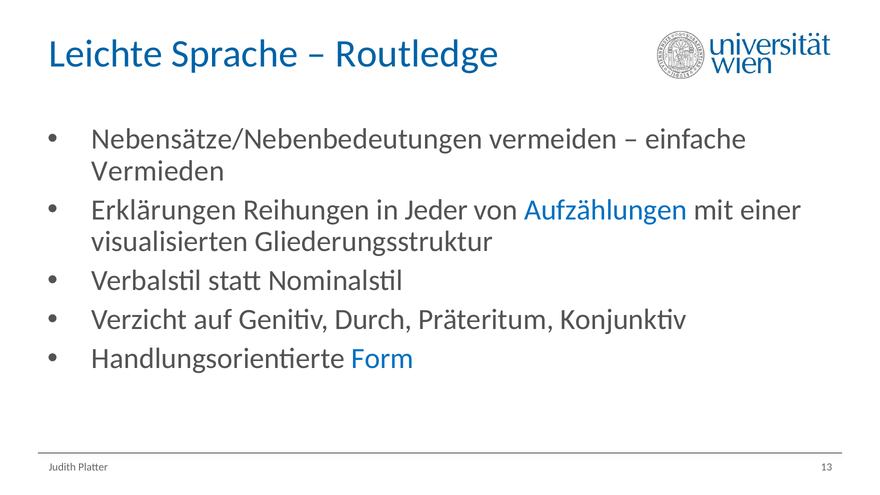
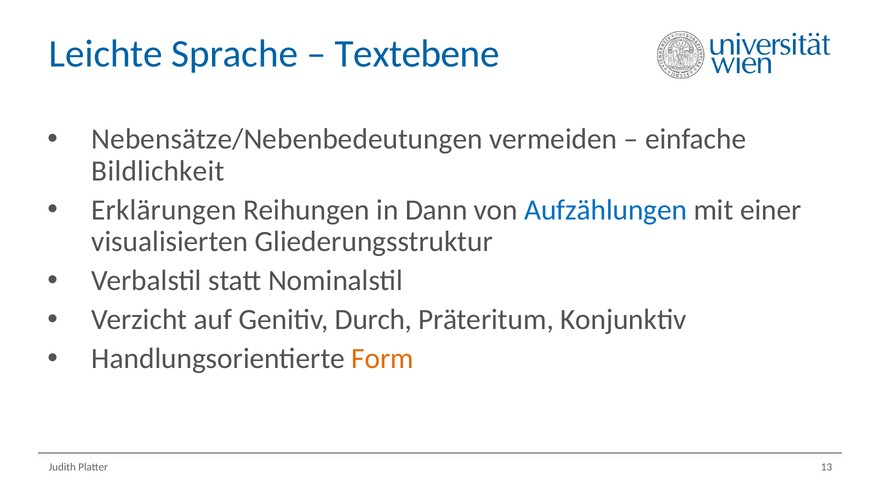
Routledge: Routledge -> Textebene (417, 54)
Vermieden: Vermieden -> Bildlichkeit (158, 171)
Jeder: Jeder -> Dann (436, 210)
Form colour: blue -> orange (382, 359)
